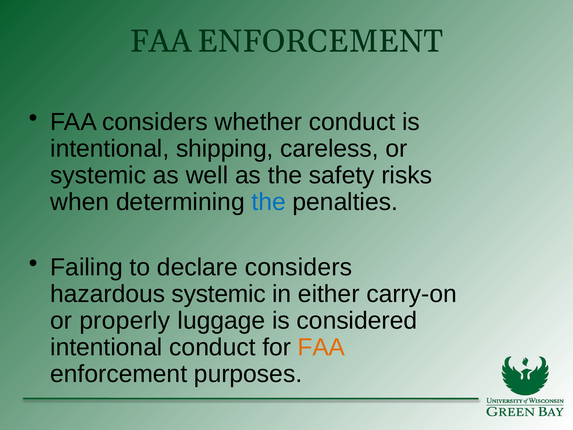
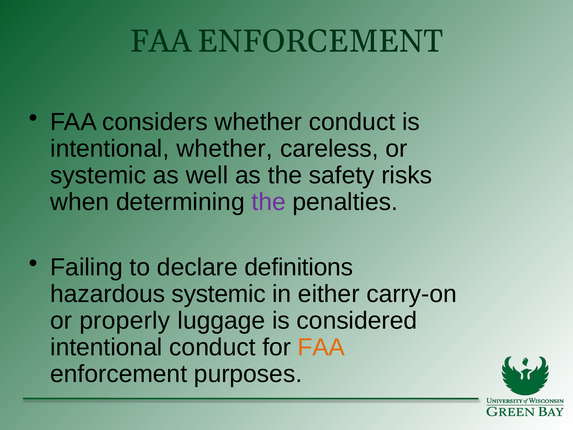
intentional shipping: shipping -> whether (225, 148)
the colour: blue -> purple (269, 202)
declare considers: considers -> definitions (299, 267)
